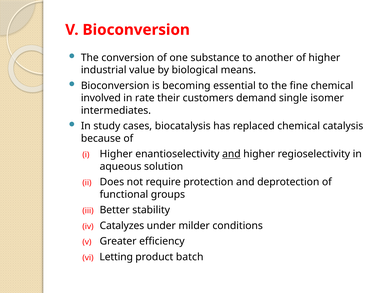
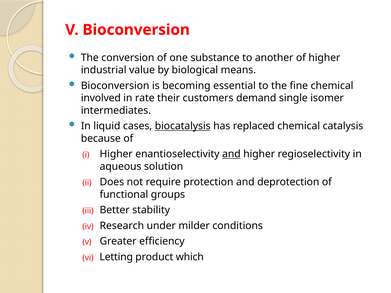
study: study -> liquid (107, 126)
biocatalysis underline: none -> present (183, 126)
Catalyzes: Catalyzes -> Research (122, 226)
batch: batch -> which (190, 257)
